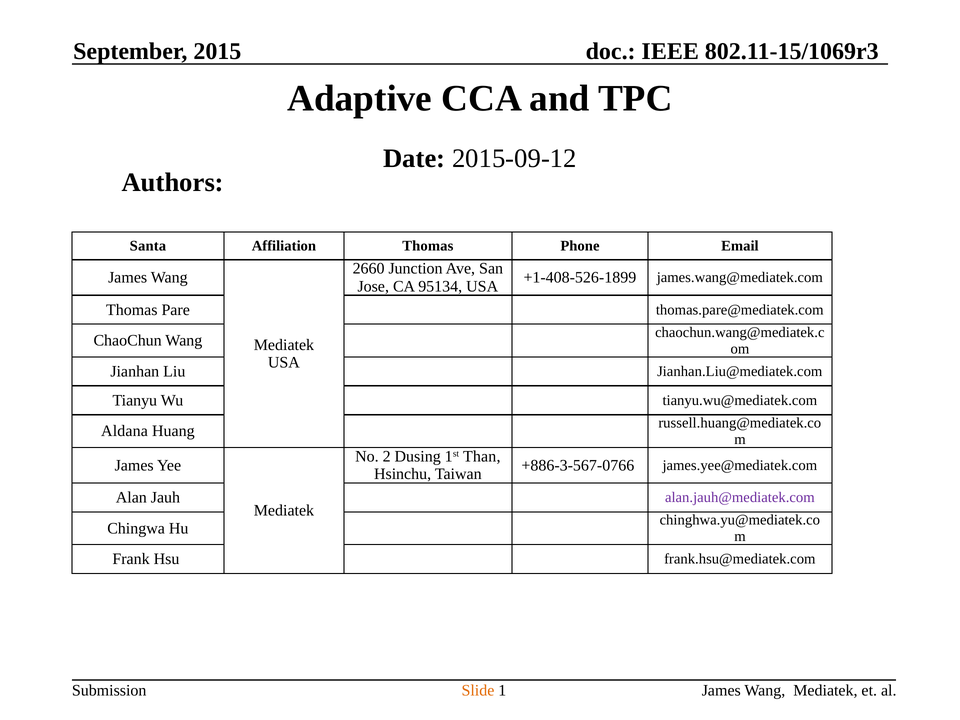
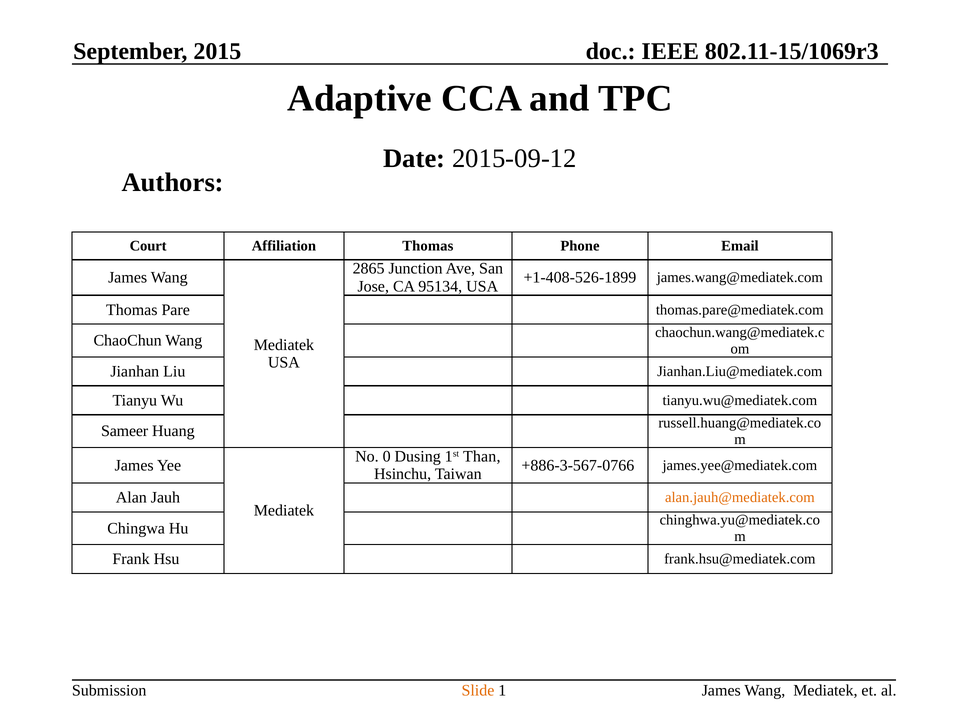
Santa: Santa -> Court (148, 246)
2660: 2660 -> 2865 (369, 269)
Aldana: Aldana -> Sameer (125, 431)
2: 2 -> 0 (387, 456)
alan.jauh@mediatek.com colour: purple -> orange (740, 497)
